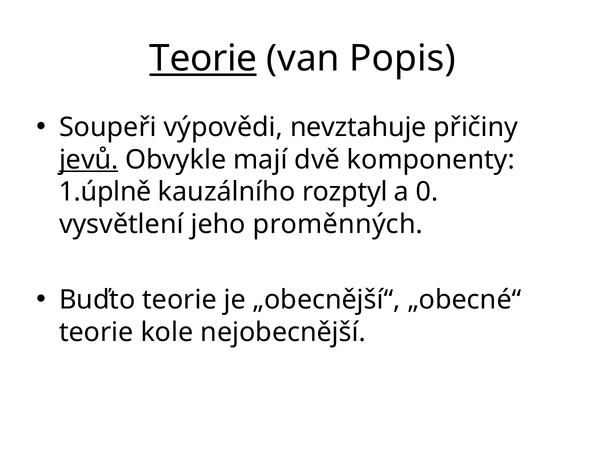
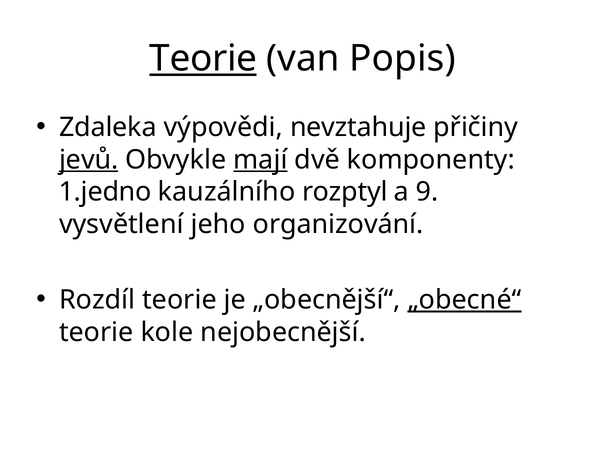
Soupeři: Soupeři -> Zdaleka (108, 127)
mají underline: none -> present (260, 159)
1.úplně: 1.úplně -> 1.jedno (105, 192)
0: 0 -> 9 (427, 192)
proměnných: proměnných -> organizování (338, 224)
Buďto: Buďto -> Rozdíl (97, 300)
„obecné“ underline: none -> present (465, 300)
